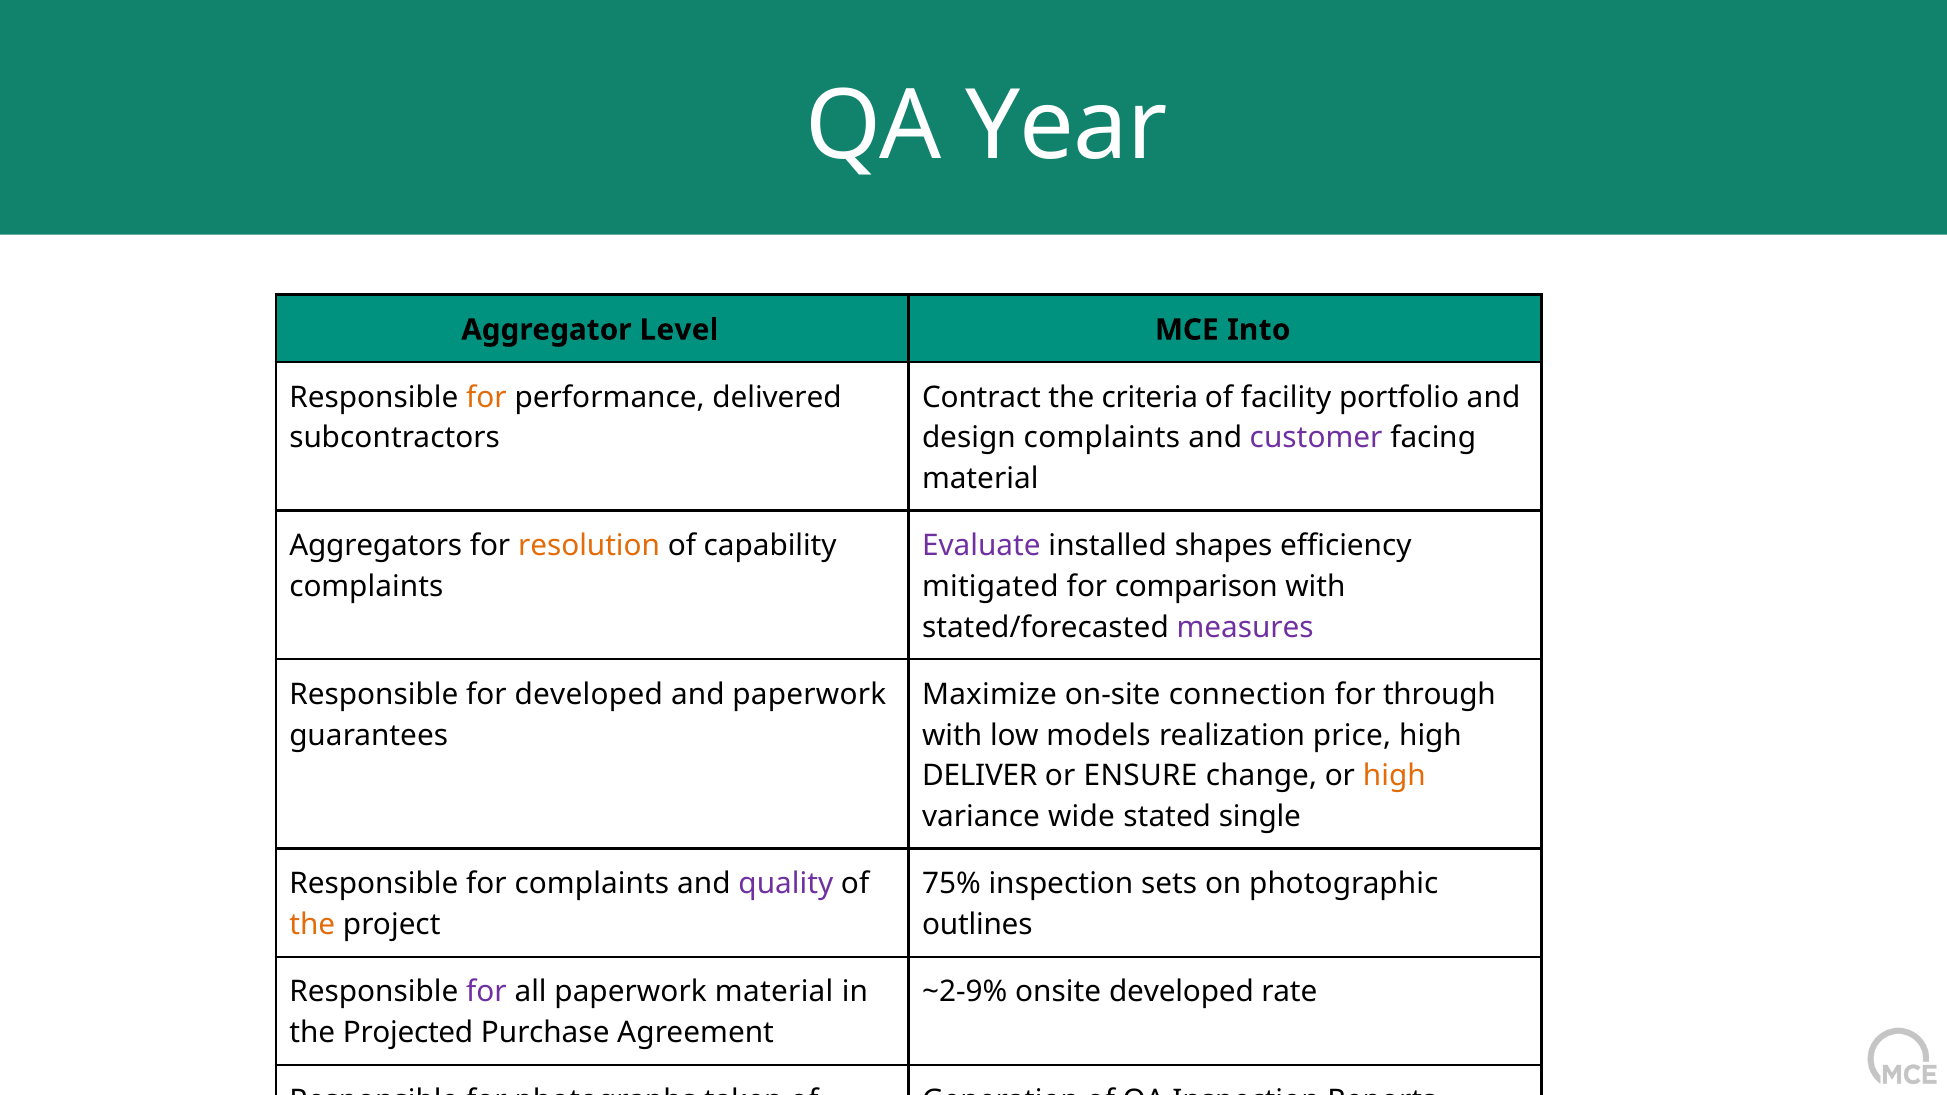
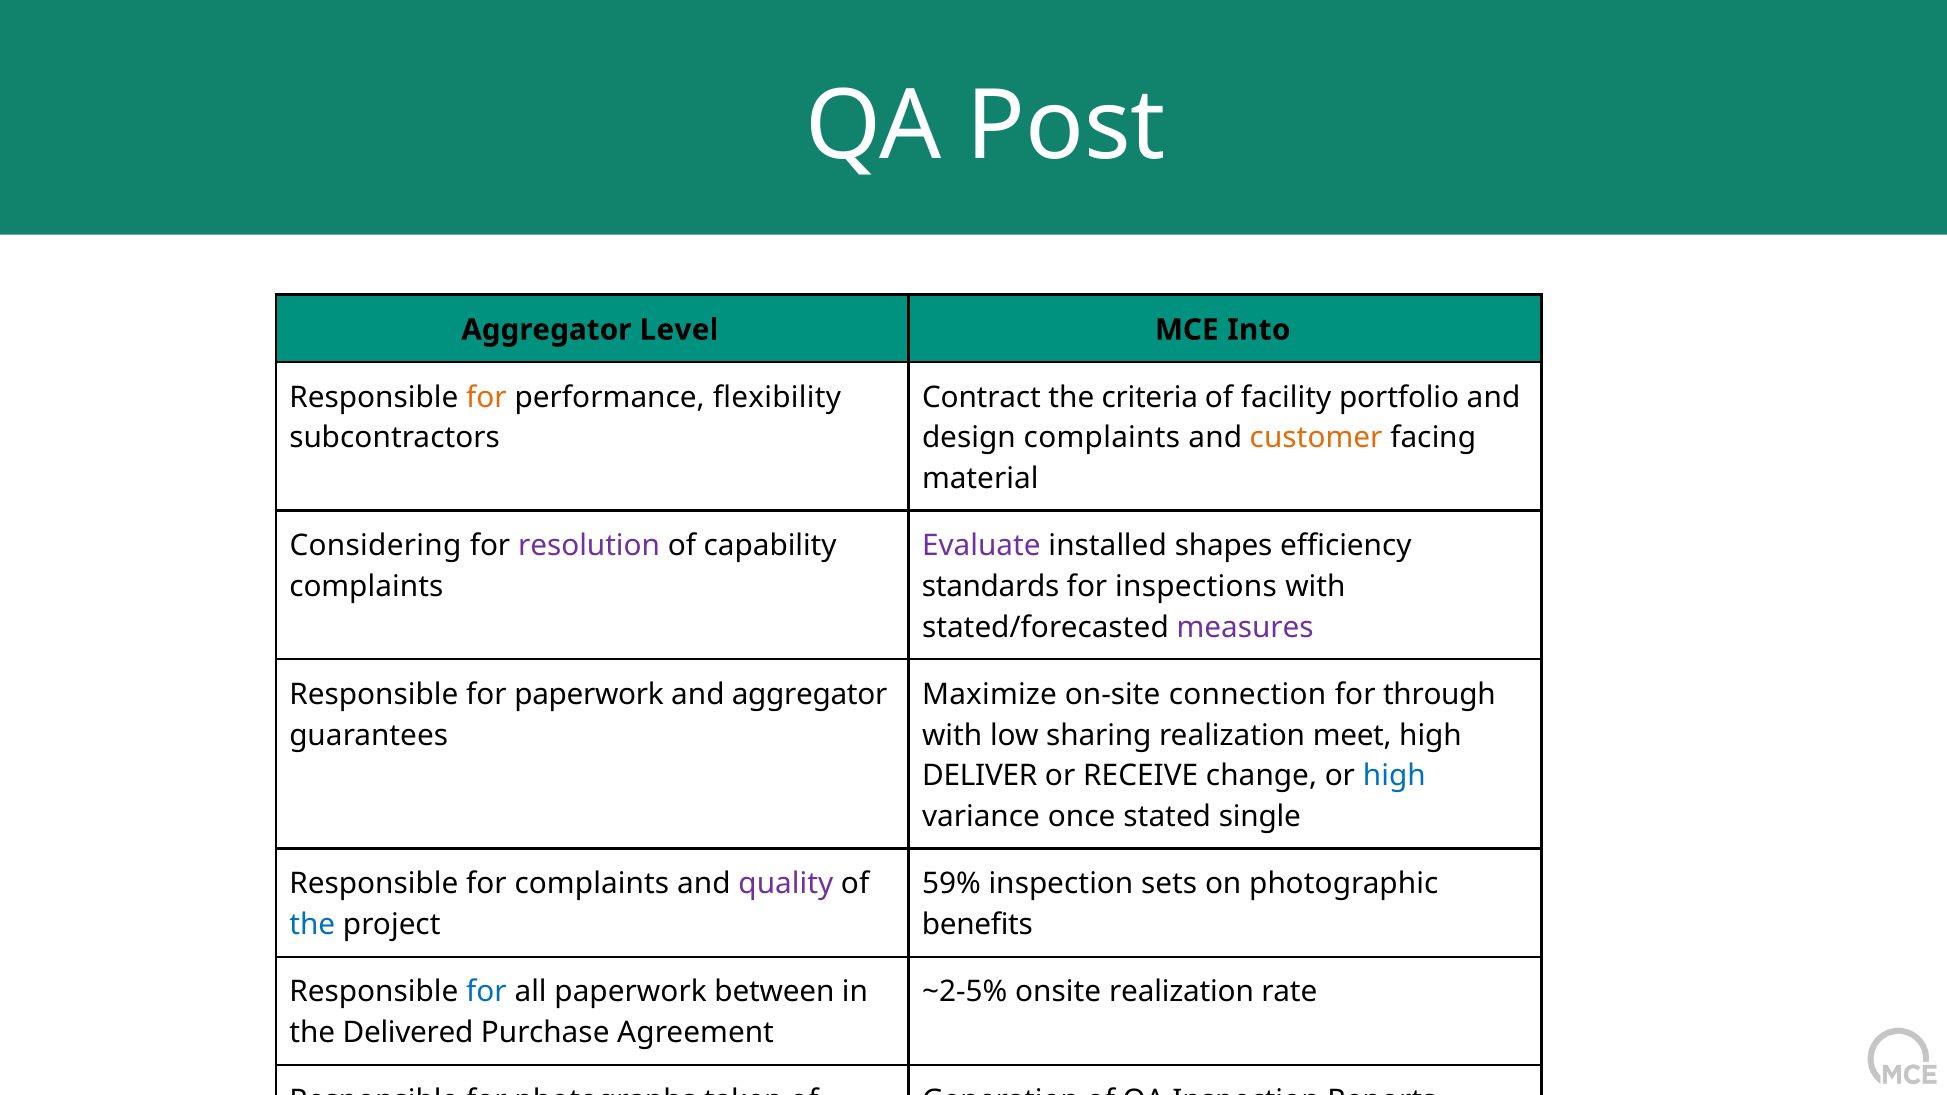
QA Year: Year -> Post (1066, 126)
delivered: delivered -> flexibility (777, 398)
customer colour: purple -> orange (1316, 438)
Aggregators: Aggregators -> Considering (375, 546)
resolution colour: orange -> purple (589, 546)
mitigated: mitigated -> standards (991, 587)
comparison: comparison -> inspections (1196, 587)
for developed: developed -> paperwork (589, 695)
and paperwork: paperwork -> aggregator (810, 695)
models: models -> sharing (1099, 735)
price: price -> meet (1352, 735)
ENSURE: ENSURE -> RECEIVE (1141, 776)
high colour: orange -> blue (1394, 776)
wide: wide -> once (1082, 817)
75%: 75% -> 59% (951, 884)
the colour: orange -> blue (312, 925)
outlines: outlines -> benefits (977, 925)
for colour: purple -> blue (486, 992)
paperwork material: material -> between (774, 992)
~2-9%: ~2-9% -> ~2-5% (965, 992)
onsite developed: developed -> realization (1181, 992)
Projected: Projected -> Delivered (408, 1033)
